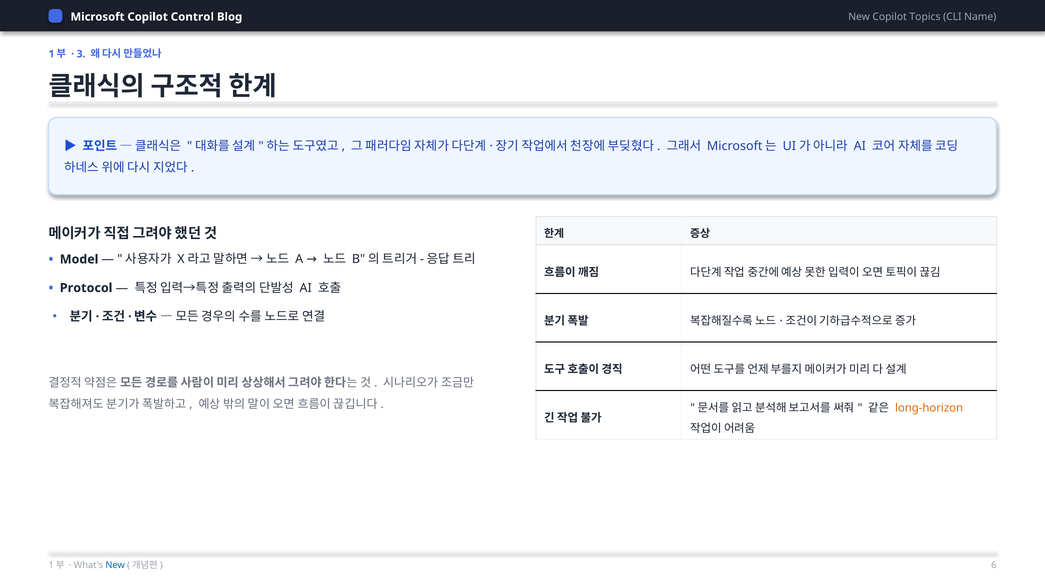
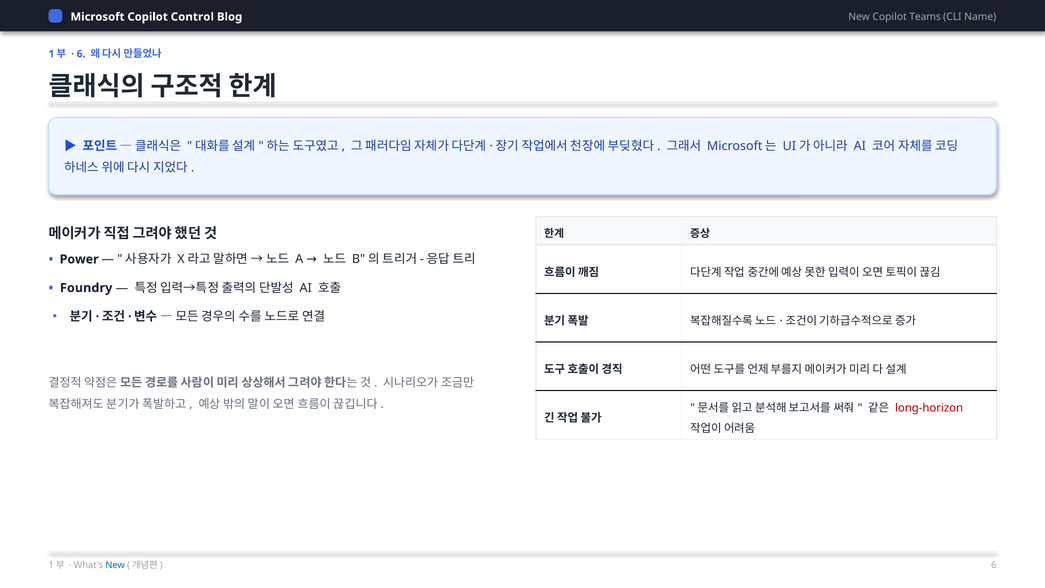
Topics: Topics -> Teams (925, 17)
3: 3 -> 6 (81, 54)
Model: Model -> Power (79, 259)
Protocol: Protocol -> Foundry (86, 288)
long-horizon colour: orange -> red (929, 408)
